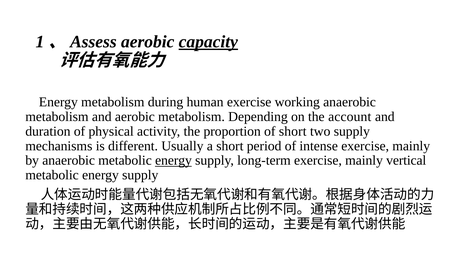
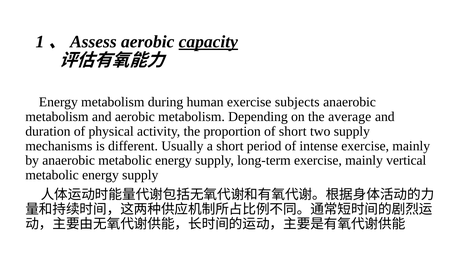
working: working -> subjects (297, 102)
account: account -> average (350, 117)
energy underline: present -> none (173, 161)
